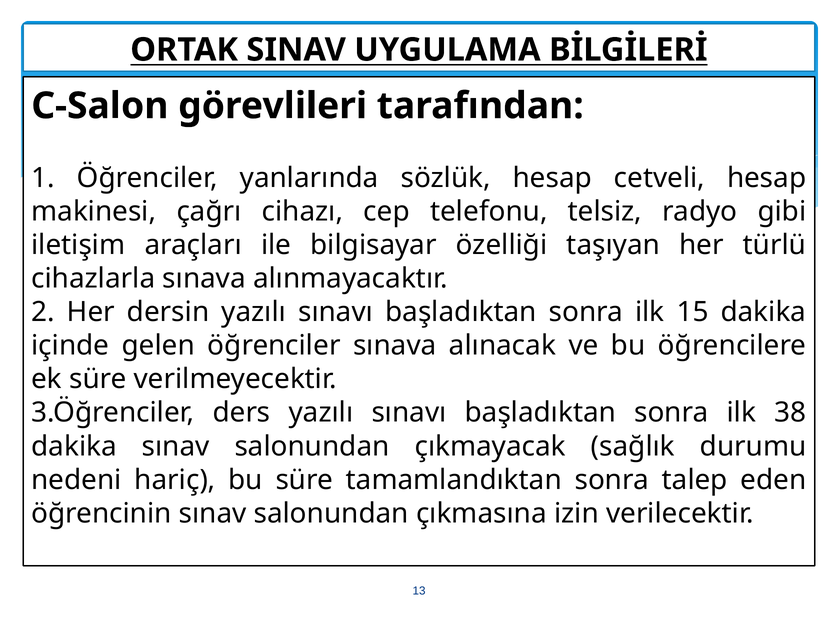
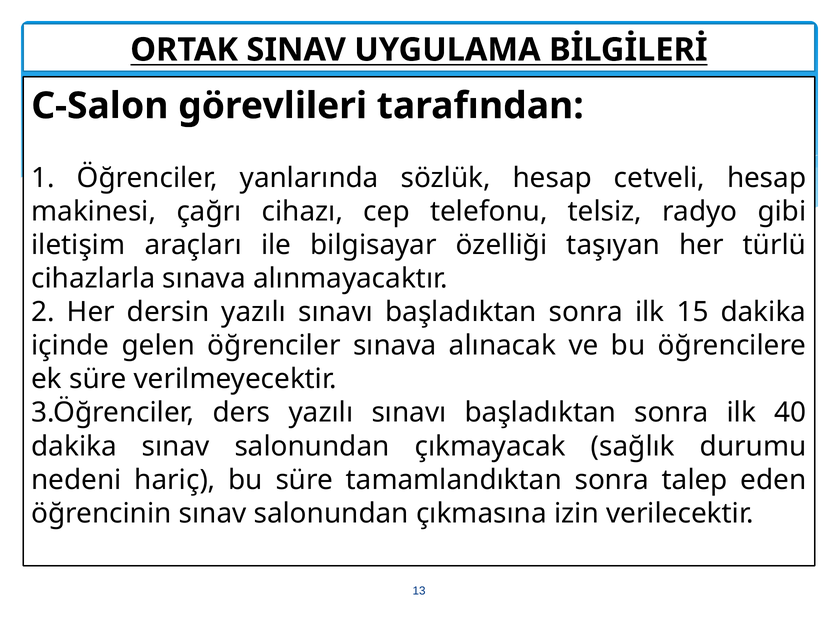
38: 38 -> 40 (790, 412)
